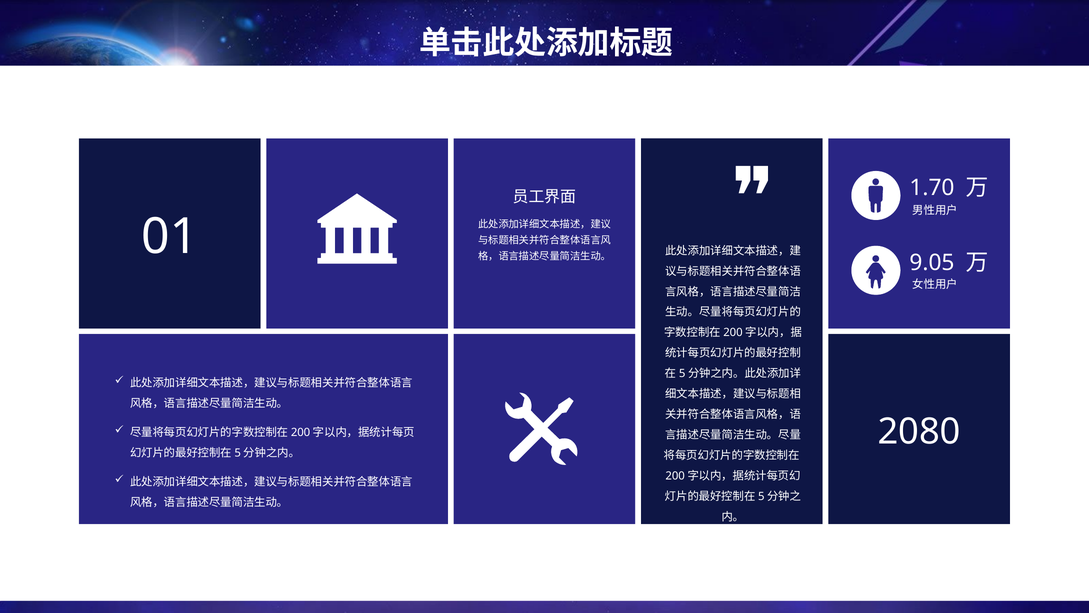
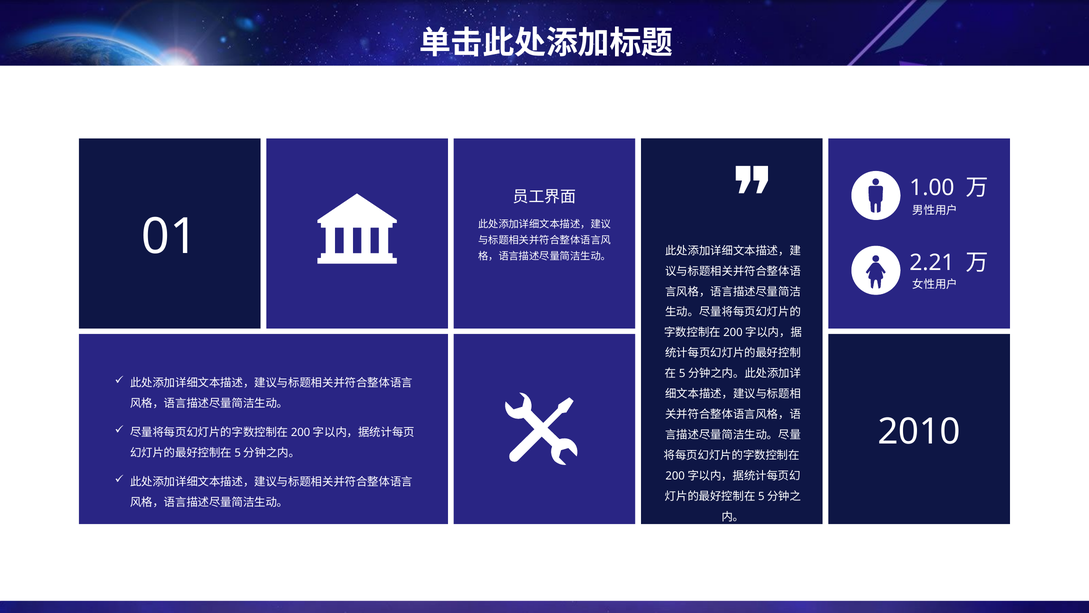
1.70: 1.70 -> 1.00 (932, 188)
9.05: 9.05 -> 2.21 (932, 263)
2080: 2080 -> 2010 (919, 431)
